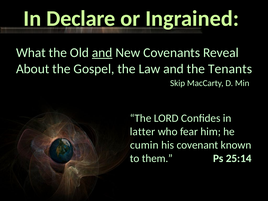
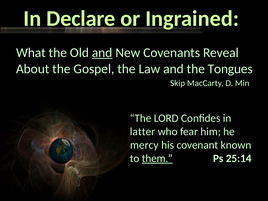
Tenants: Tenants -> Tongues (230, 69)
cumin: cumin -> mercy (144, 145)
them underline: none -> present (157, 158)
